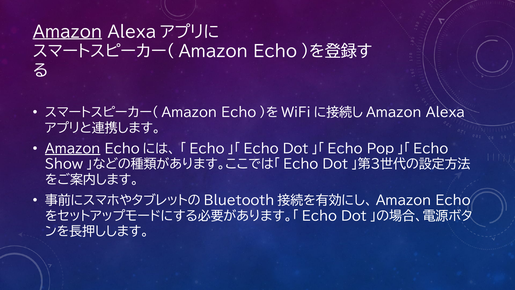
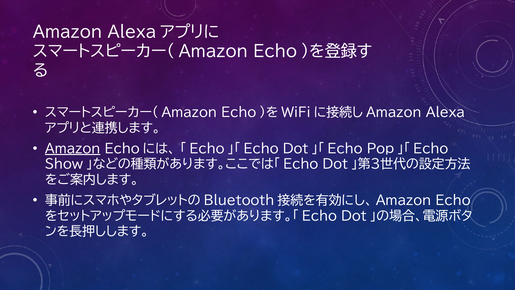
Amazon underline: present -> none (67, 32)
